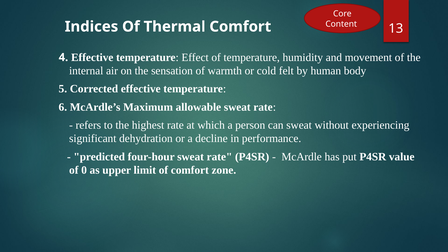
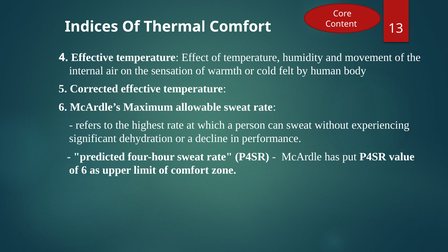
of 0: 0 -> 6 (84, 170)
